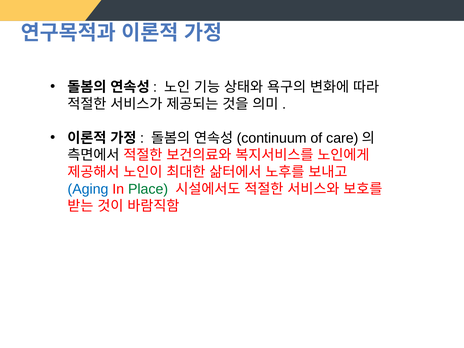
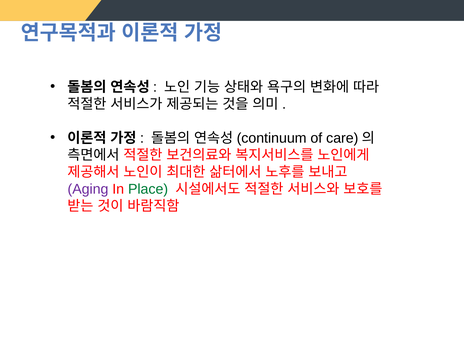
Aging colour: blue -> purple (88, 189)
